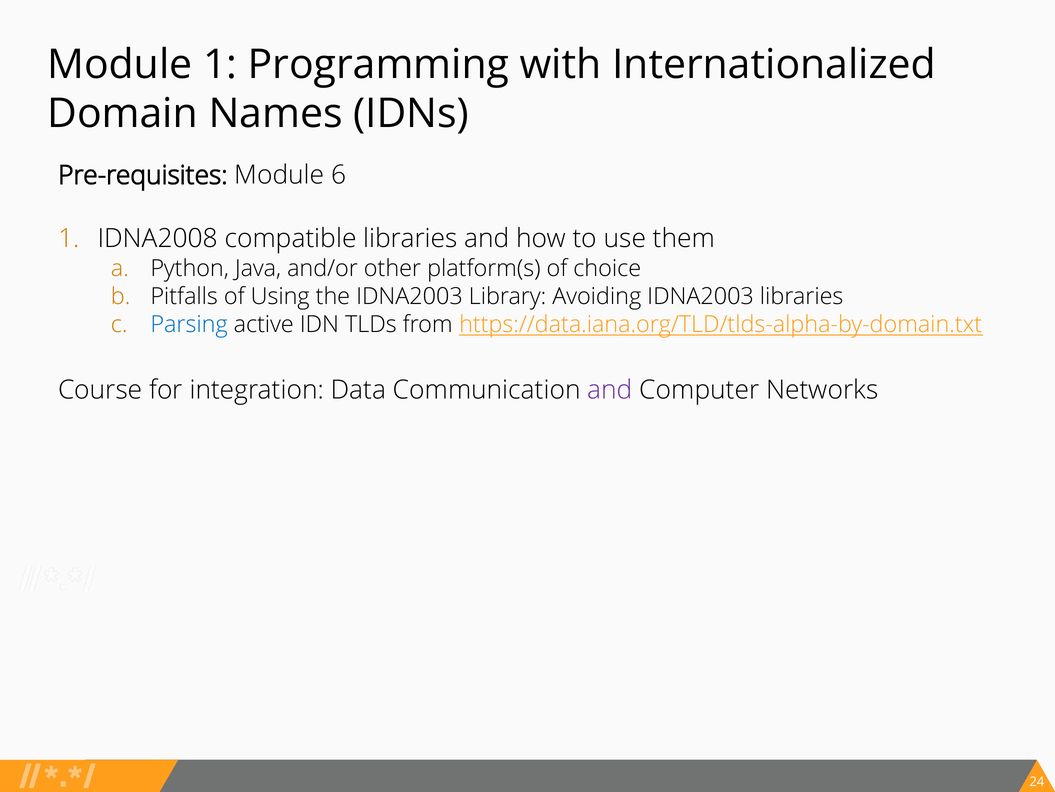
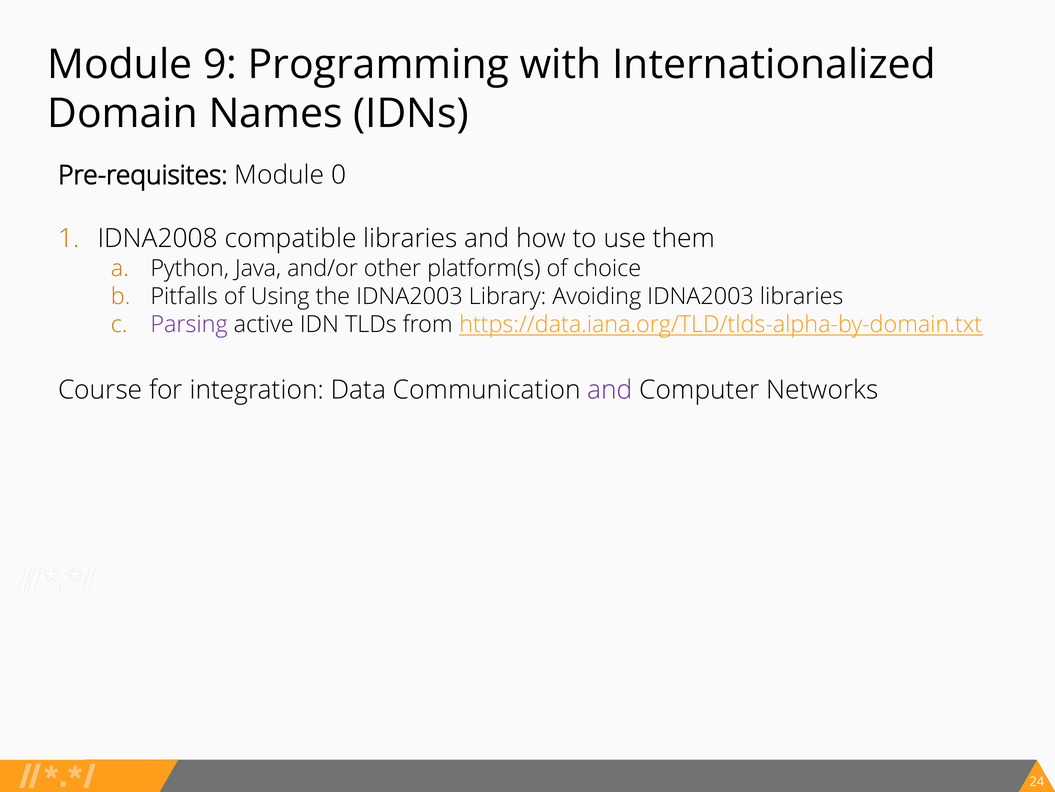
Module 1: 1 -> 9 (220, 65)
6: 6 -> 0 (339, 175)
Parsing colour: blue -> purple (189, 324)
